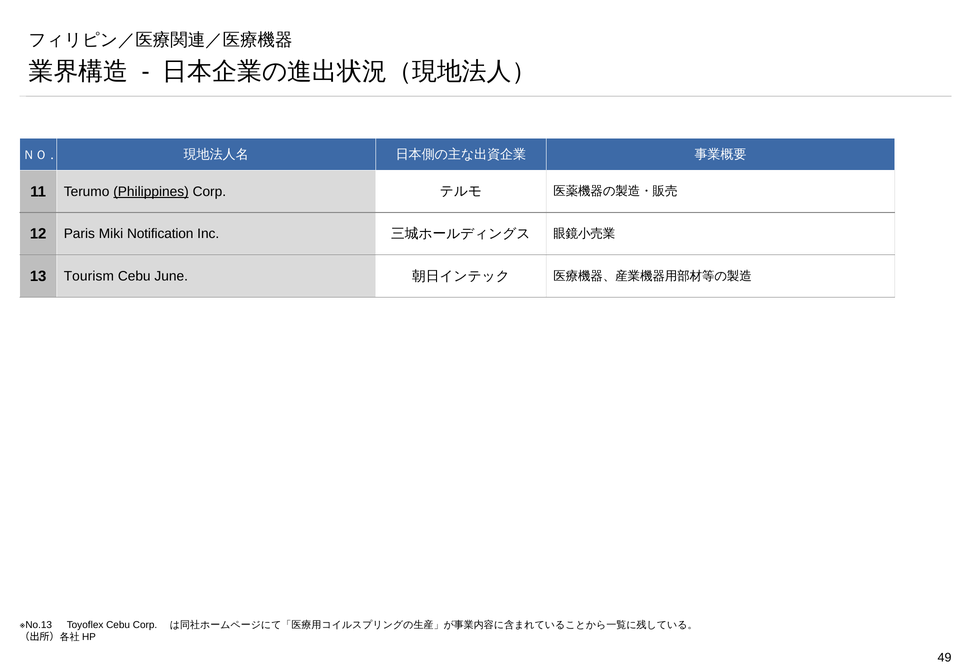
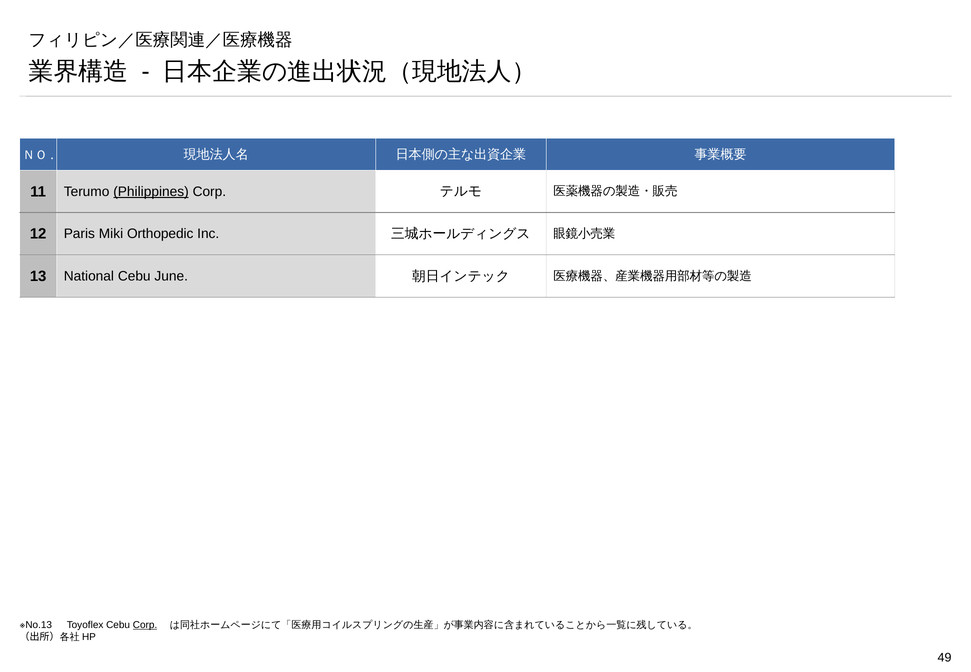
Notification: Notification -> Orthopedic (160, 234)
Tourism: Tourism -> National (89, 276)
Corp underline: none -> present (145, 625)
